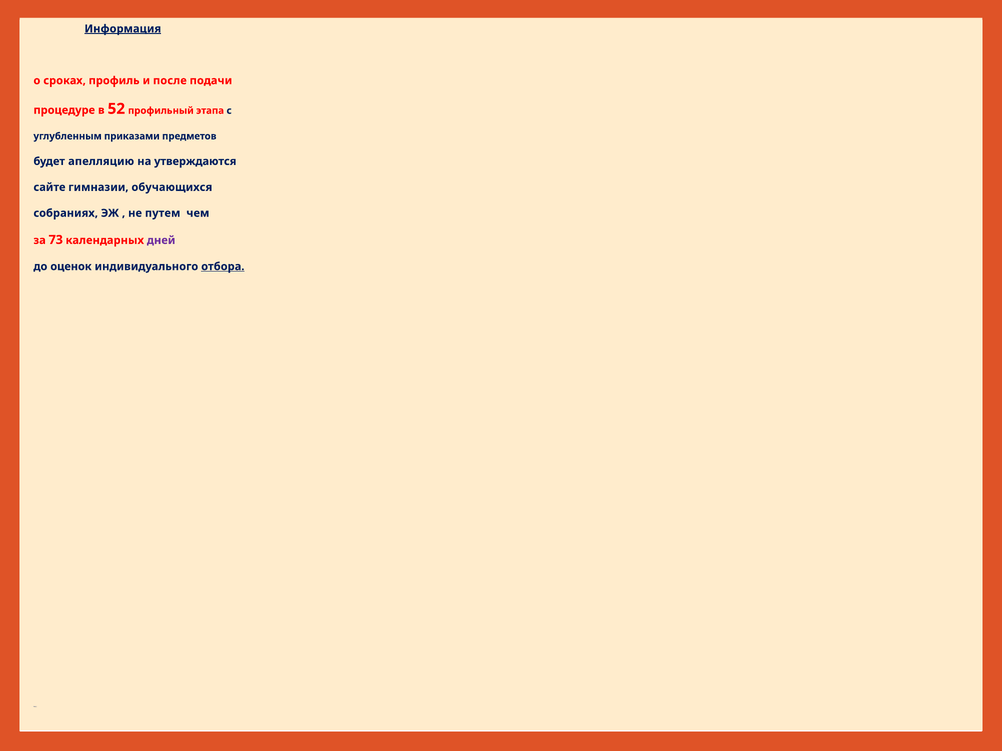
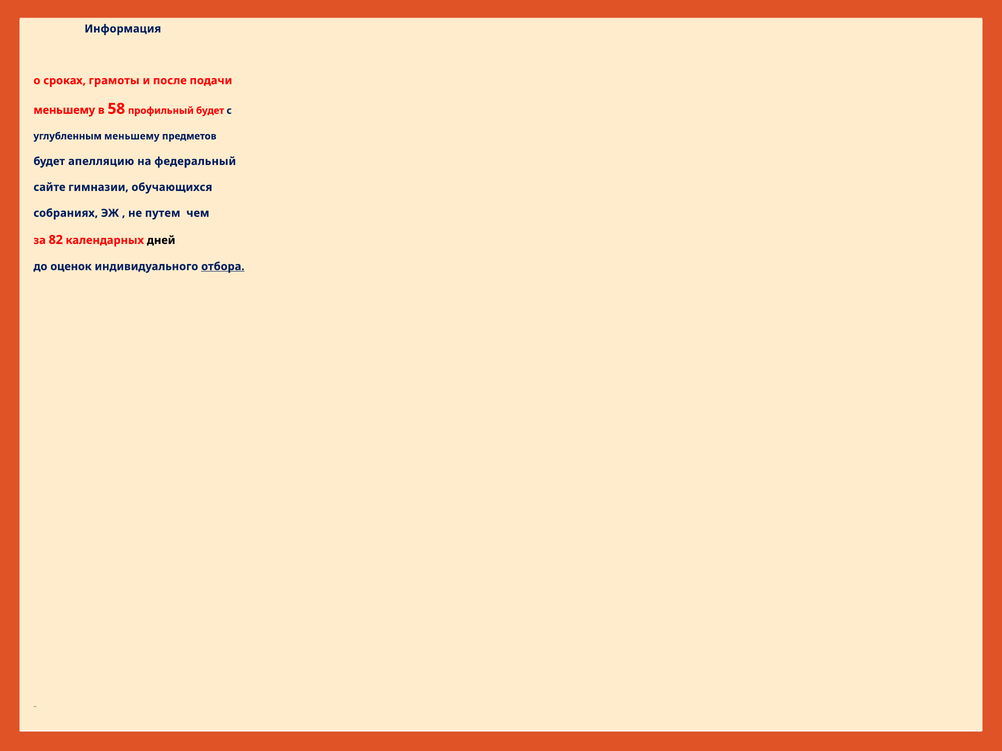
Информация underline: present -> none (123, 29)
профиль: профиль -> грамоты (114, 81)
процедуре: процедуре -> меньшему (64, 110)
52: 52 -> 58 (116, 109)
профильный этапа: этапа -> будет (210, 111)
углубленным приказами: приказами -> меньшему (132, 136)
утверждаются: утверждаются -> федеральный (195, 161)
73: 73 -> 82 (56, 240)
дней colour: purple -> black (161, 240)
